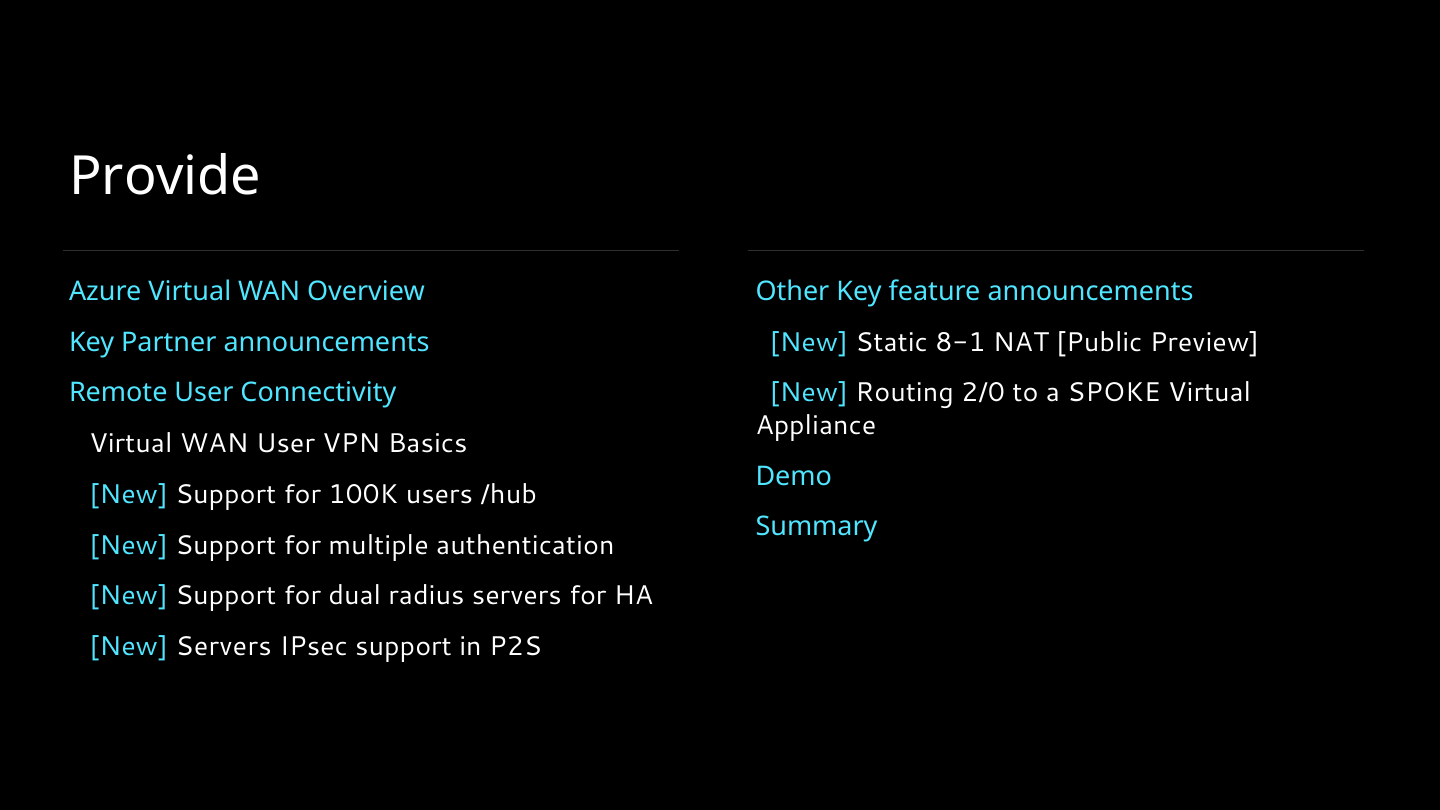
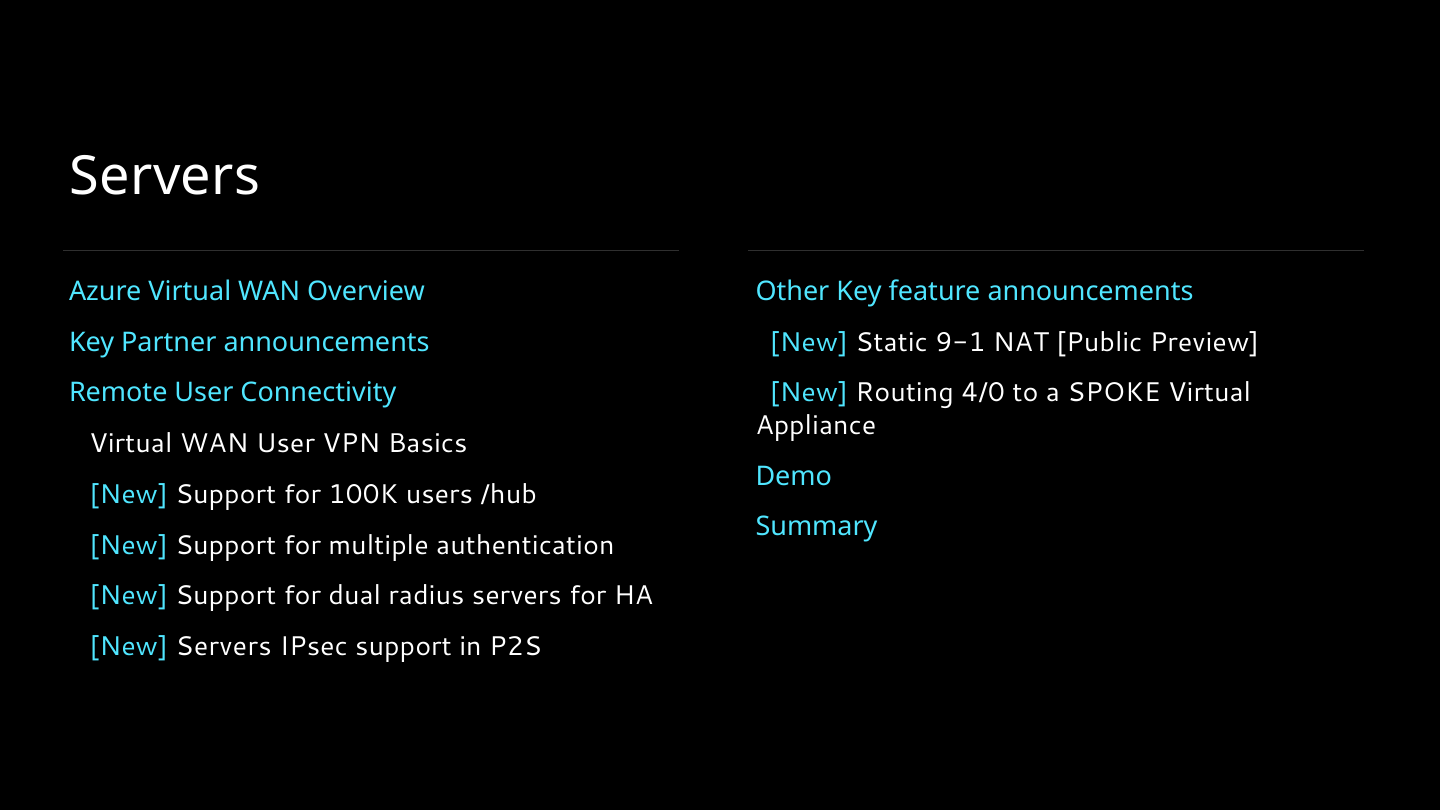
Provide: Provide -> Servers (165, 177)
8-1: 8-1 -> 9-1 (960, 342)
2/0: 2/0 -> 4/0 (983, 393)
